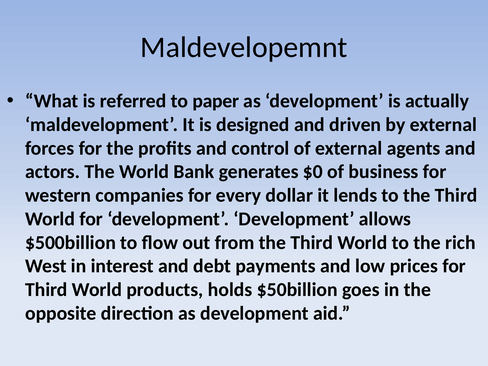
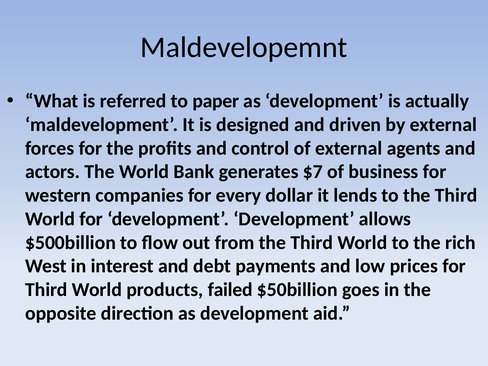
$0: $0 -> $7 (313, 172)
holds: holds -> failed (230, 290)
